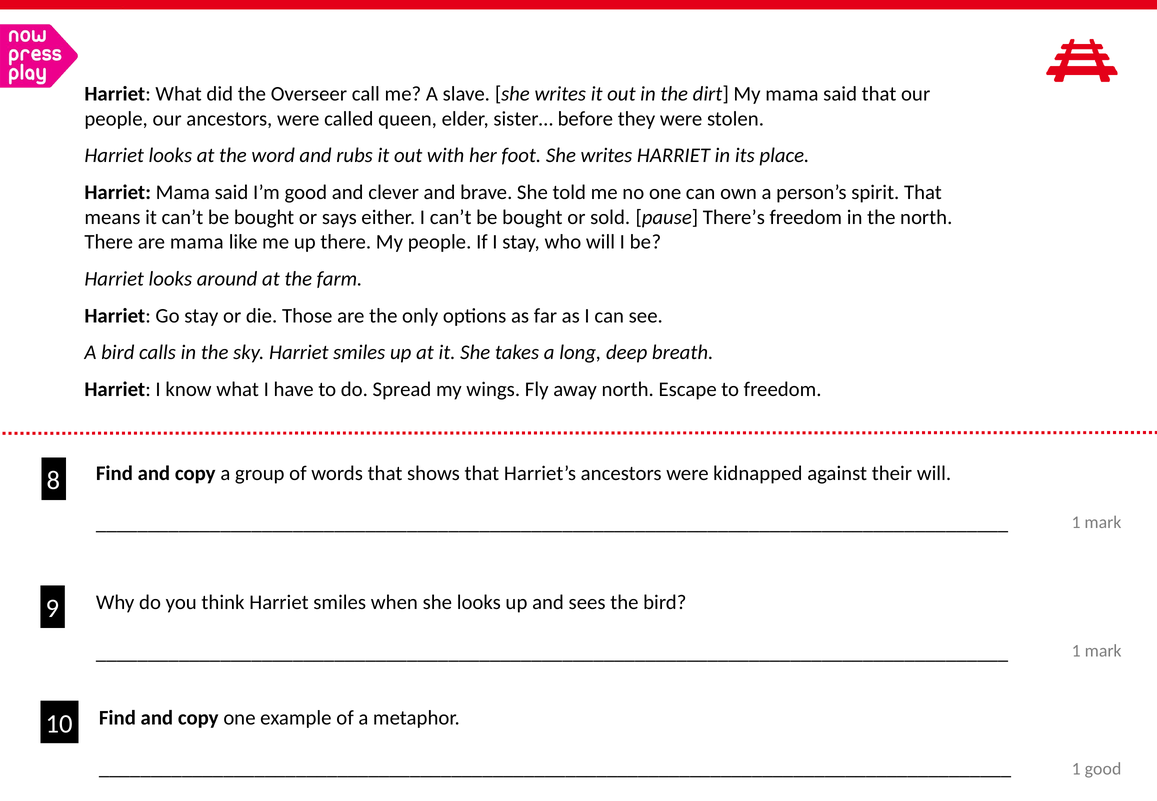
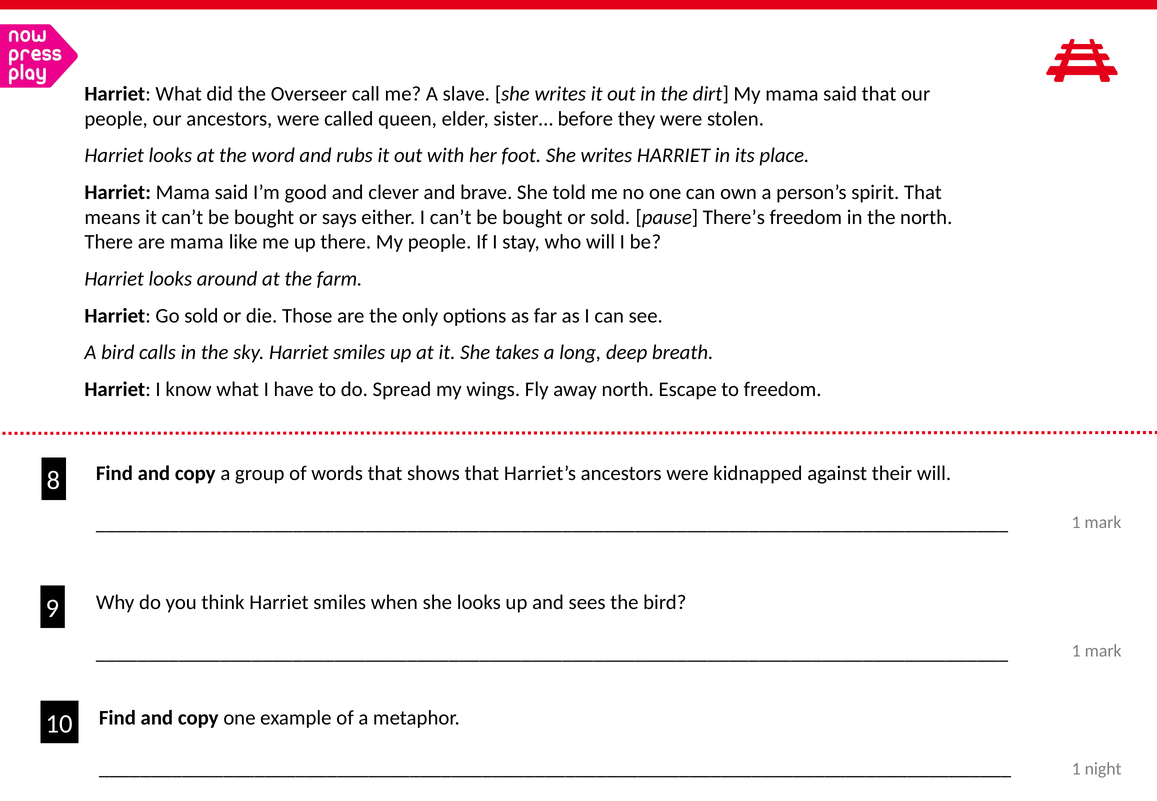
Go stay: stay -> sold (201, 316)
1 good: good -> night (1103, 769)
